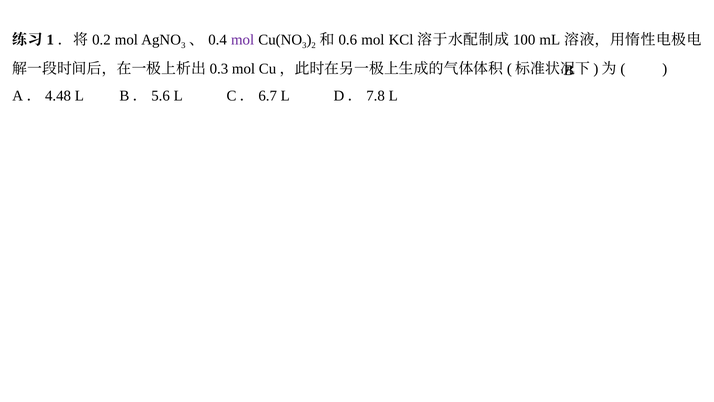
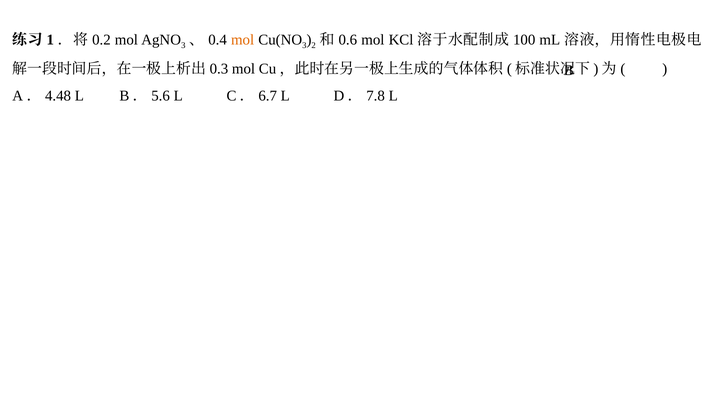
mol colour: purple -> orange (243, 40)
